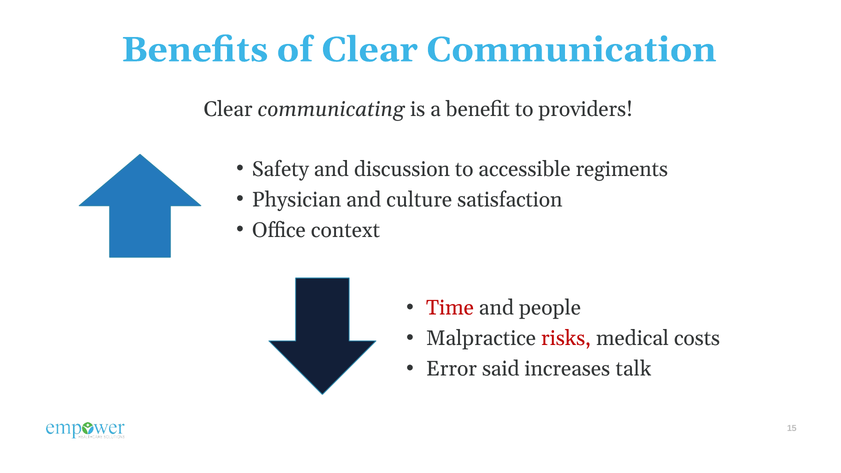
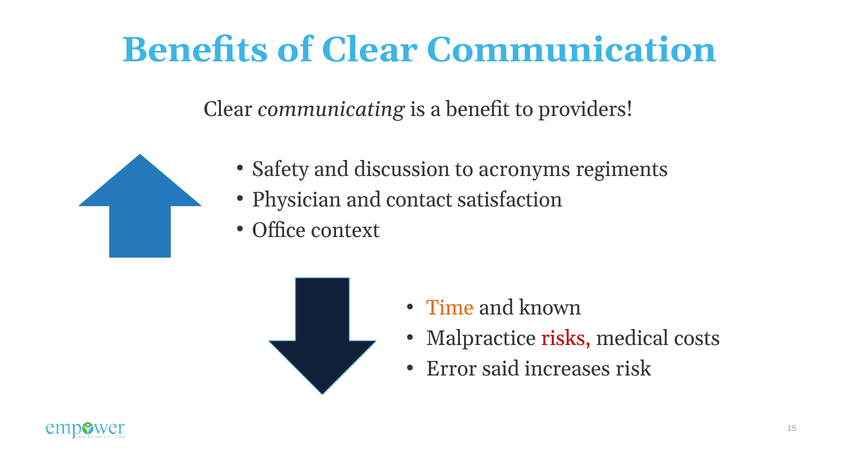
accessible: accessible -> acronyms (524, 169)
culture: culture -> contact (419, 200)
Time colour: red -> orange (450, 308)
people: people -> known (550, 308)
talk: talk -> risk (633, 369)
